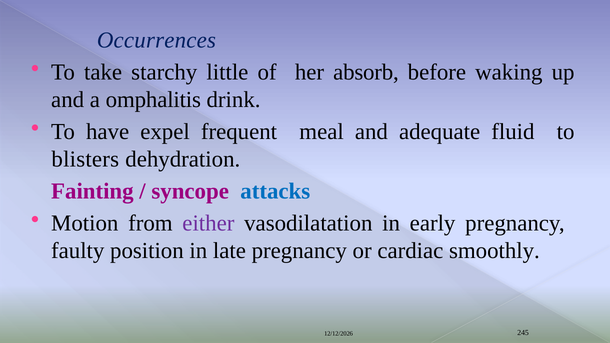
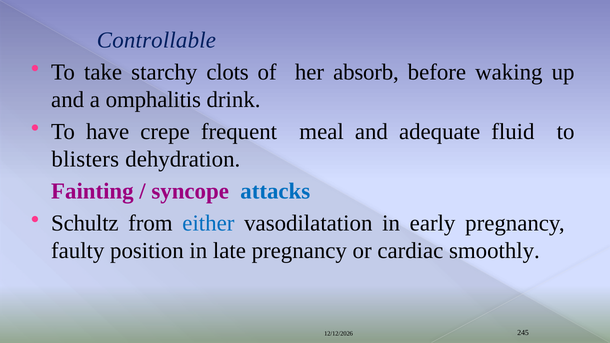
Occurrences: Occurrences -> Controllable (156, 40)
little: little -> clots (228, 72)
expel: expel -> crepe (165, 132)
Motion: Motion -> Schultz (85, 223)
either colour: purple -> blue (208, 223)
